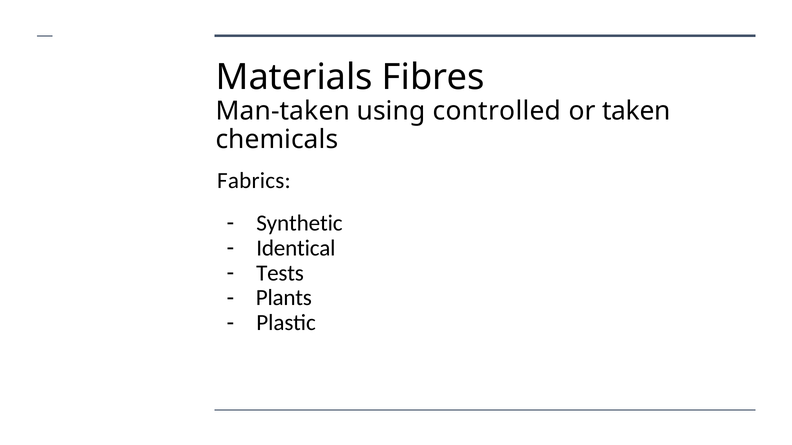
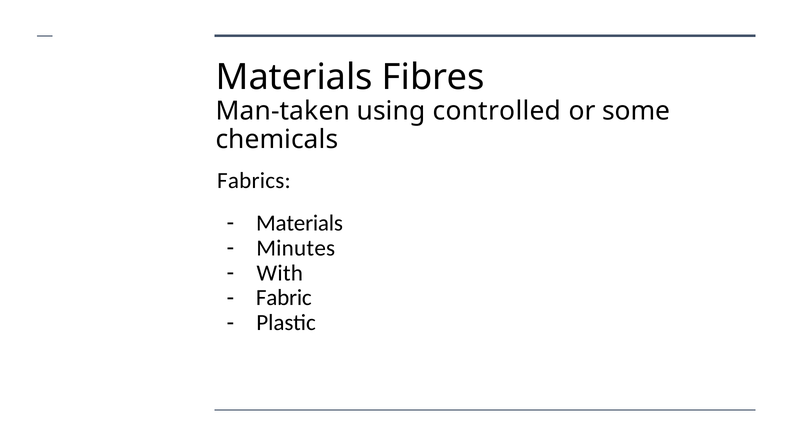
taken: taken -> some (636, 111)
Synthetic: Synthetic -> Materials (299, 223)
Identical: Identical -> Minutes (296, 248)
Tests: Tests -> With (280, 273)
Plants: Plants -> Fabric (284, 298)
